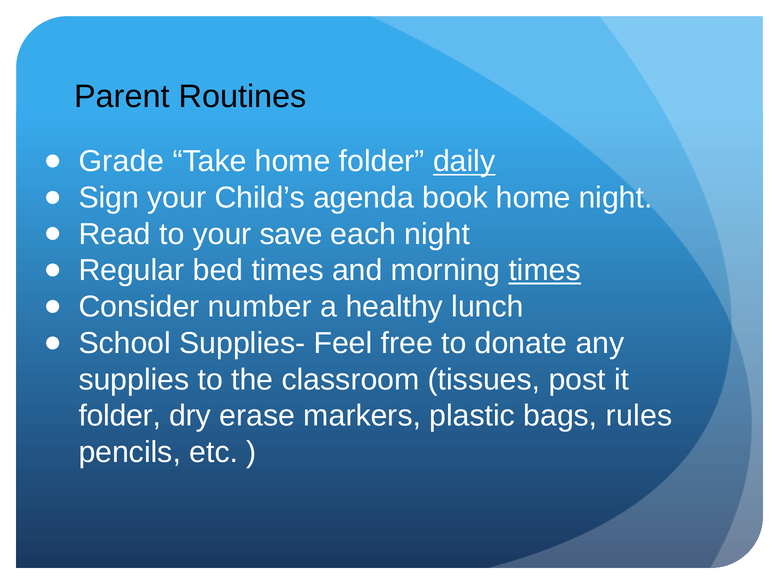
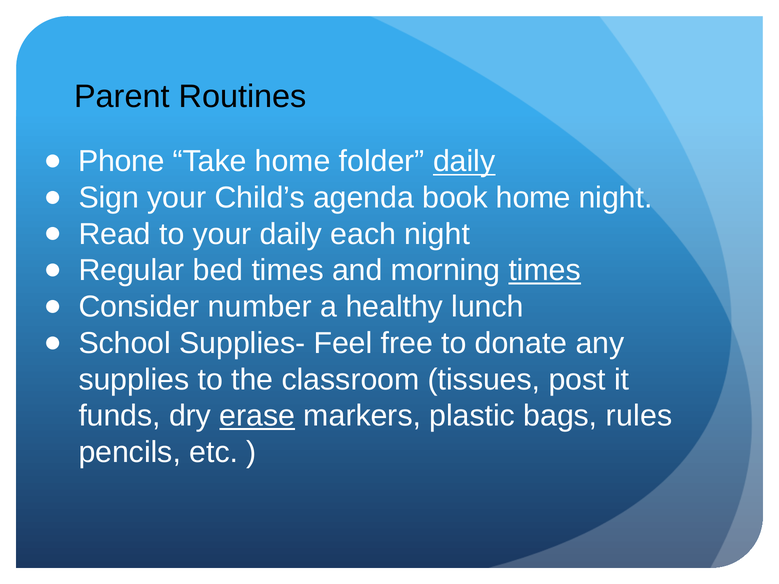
Grade: Grade -> Phone (121, 161)
your save: save -> daily (291, 234)
folder: folder -> funds (120, 416)
erase underline: none -> present (257, 416)
